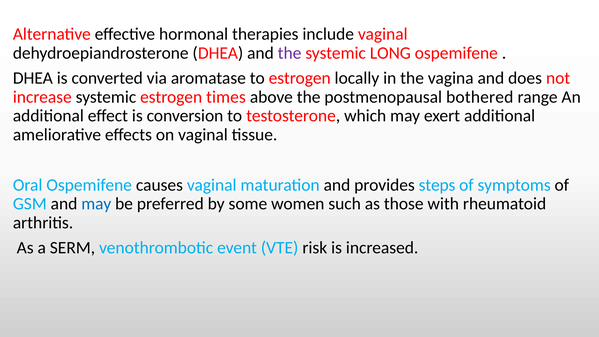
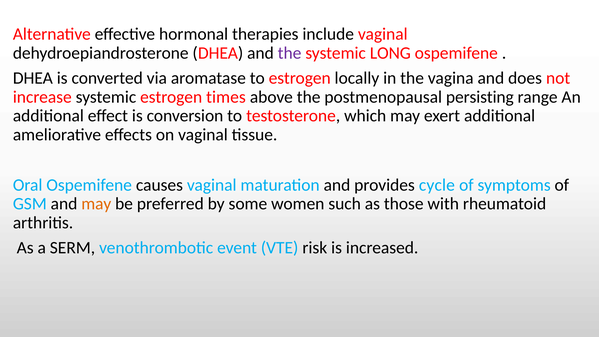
bothered: bothered -> persisting (480, 97)
steps: steps -> cycle (437, 185)
may colour: blue -> orange (96, 204)
